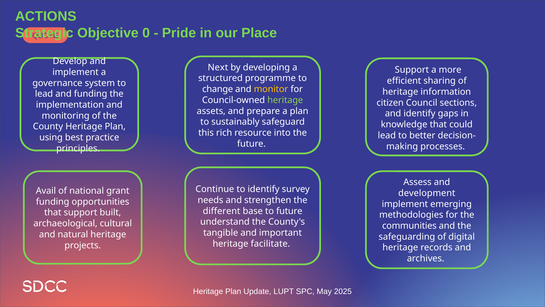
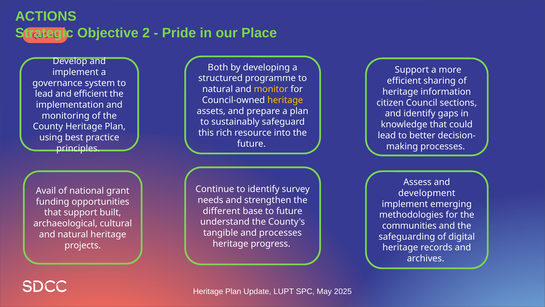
0: 0 -> 2 (146, 33)
Next: Next -> Both (218, 67)
change: change -> natural (218, 89)
and funding: funding -> efficient (91, 94)
heritage colour: light green -> yellow (285, 100)
and important: important -> processes (280, 233)
facilitate: facilitate -> progress (271, 243)
